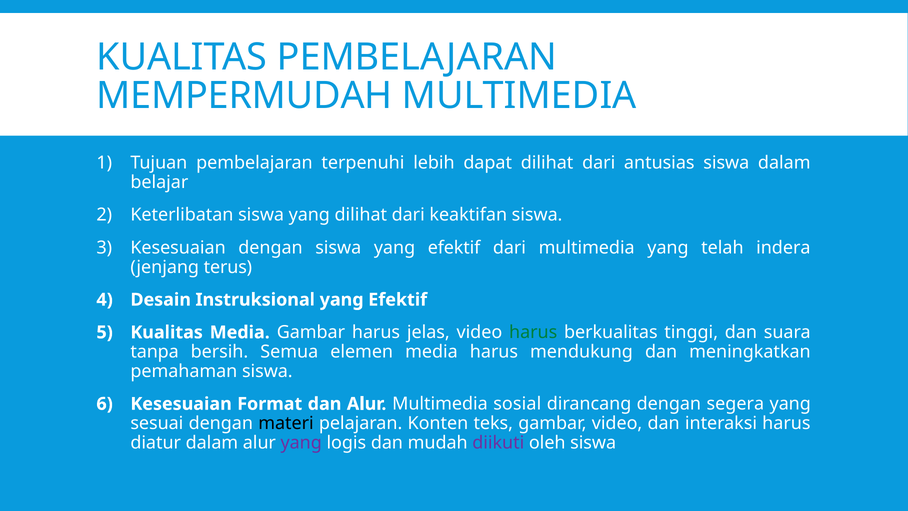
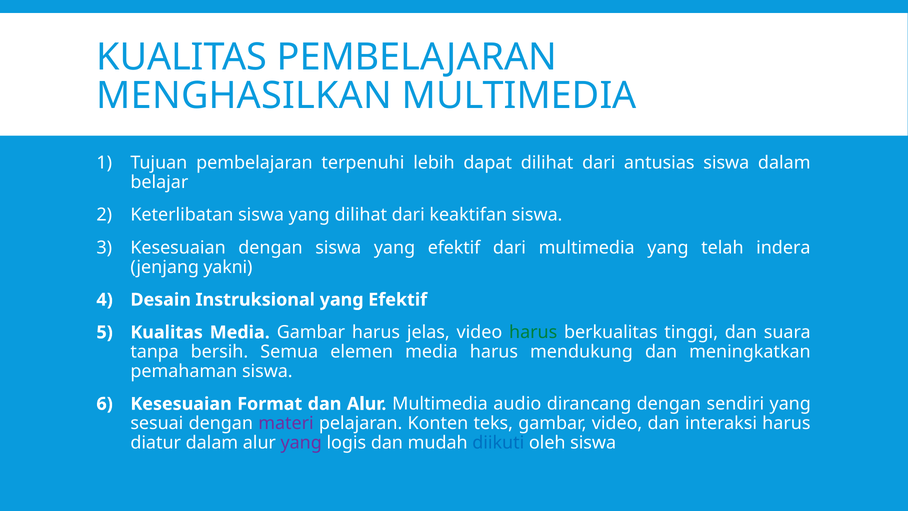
MEMPERMUDAH: MEMPERMUDAH -> MENGHASILKAN (244, 96)
terus: terus -> yakni (228, 267)
sosial: sosial -> audio (517, 404)
segera: segera -> sendiri (735, 404)
materi colour: black -> purple (286, 423)
diikuti colour: purple -> blue (498, 443)
